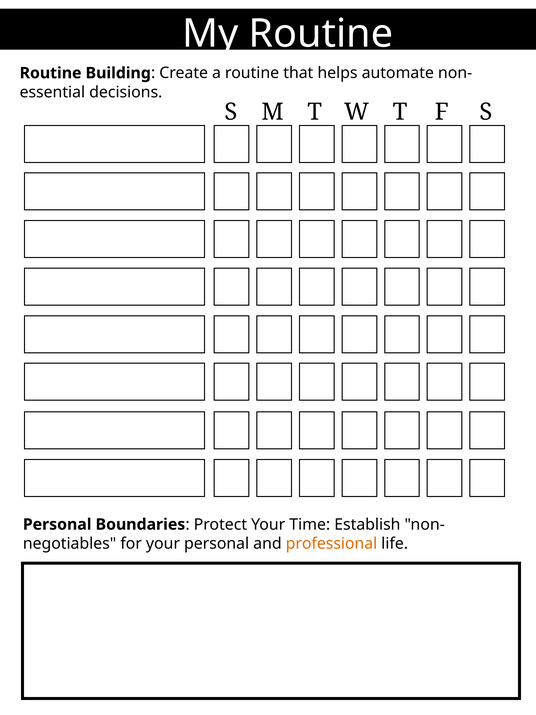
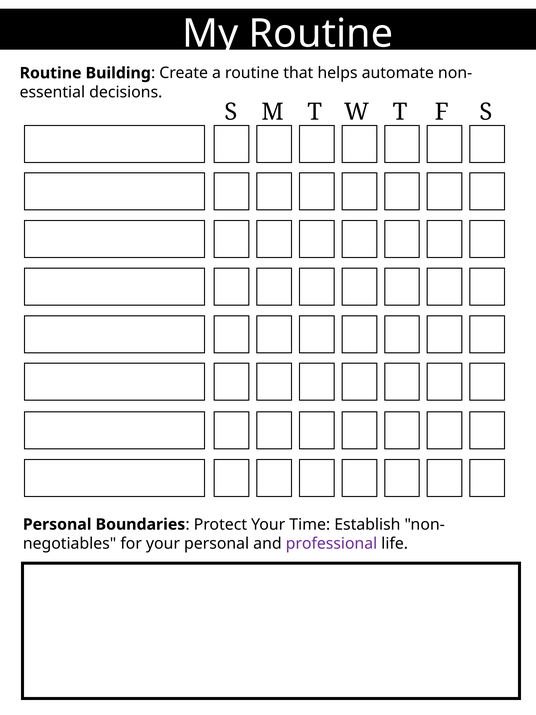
professional colour: orange -> purple (331, 543)
